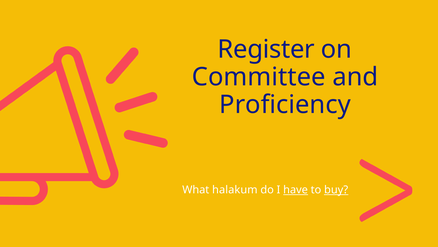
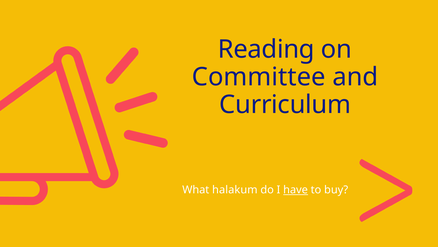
Register: Register -> Reading (266, 49)
Proficiency: Proficiency -> Curriculum (285, 104)
buy underline: present -> none (336, 189)
